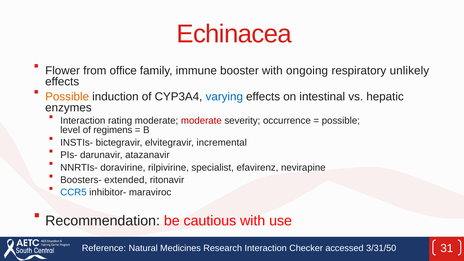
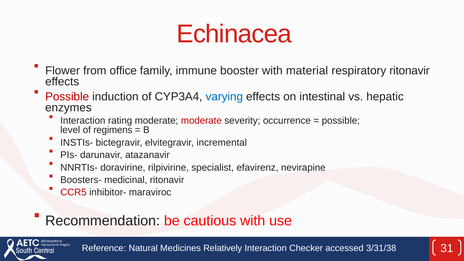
ongoing: ongoing -> material (307, 71)
respiratory unlikely: unlikely -> ritonavir (410, 71)
Possible colour: orange -> red (67, 97)
extended: extended -> medicinal (126, 180)
CCR5 colour: blue -> red (73, 192)
Research: Research -> Relatively (223, 248)
3/31/50: 3/31/50 -> 3/31/38 (381, 248)
